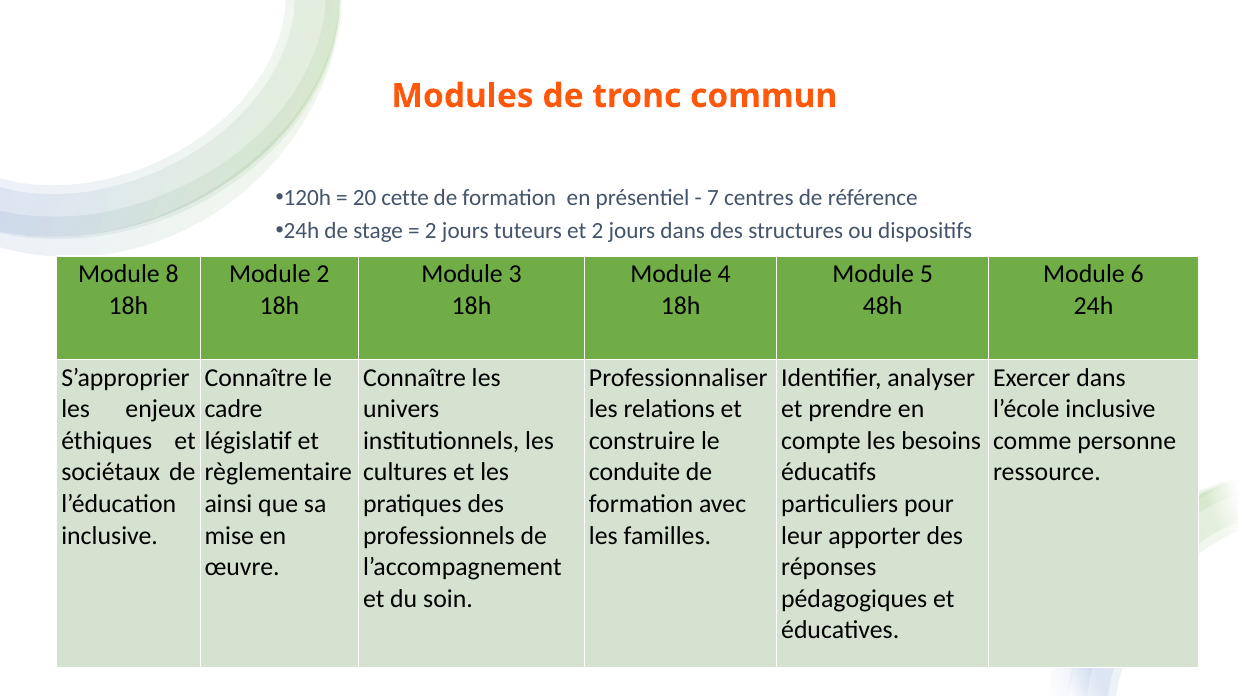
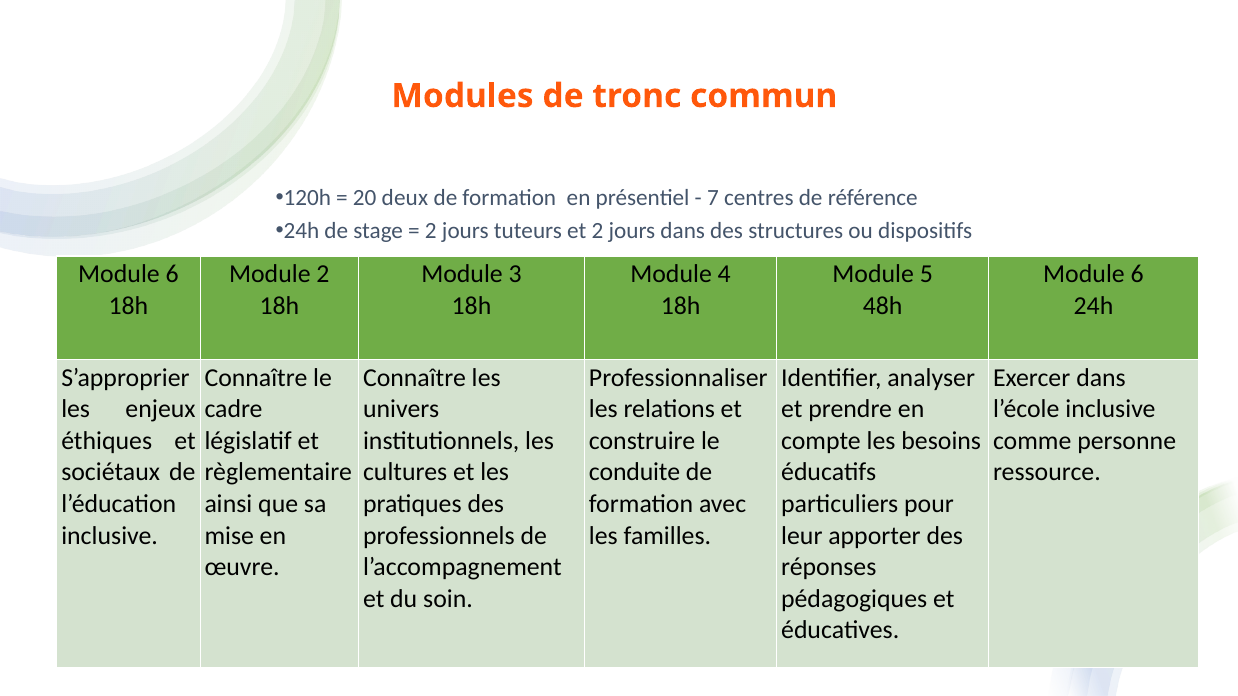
cette: cette -> deux (405, 198)
8: 8 -> 6 (172, 274)
